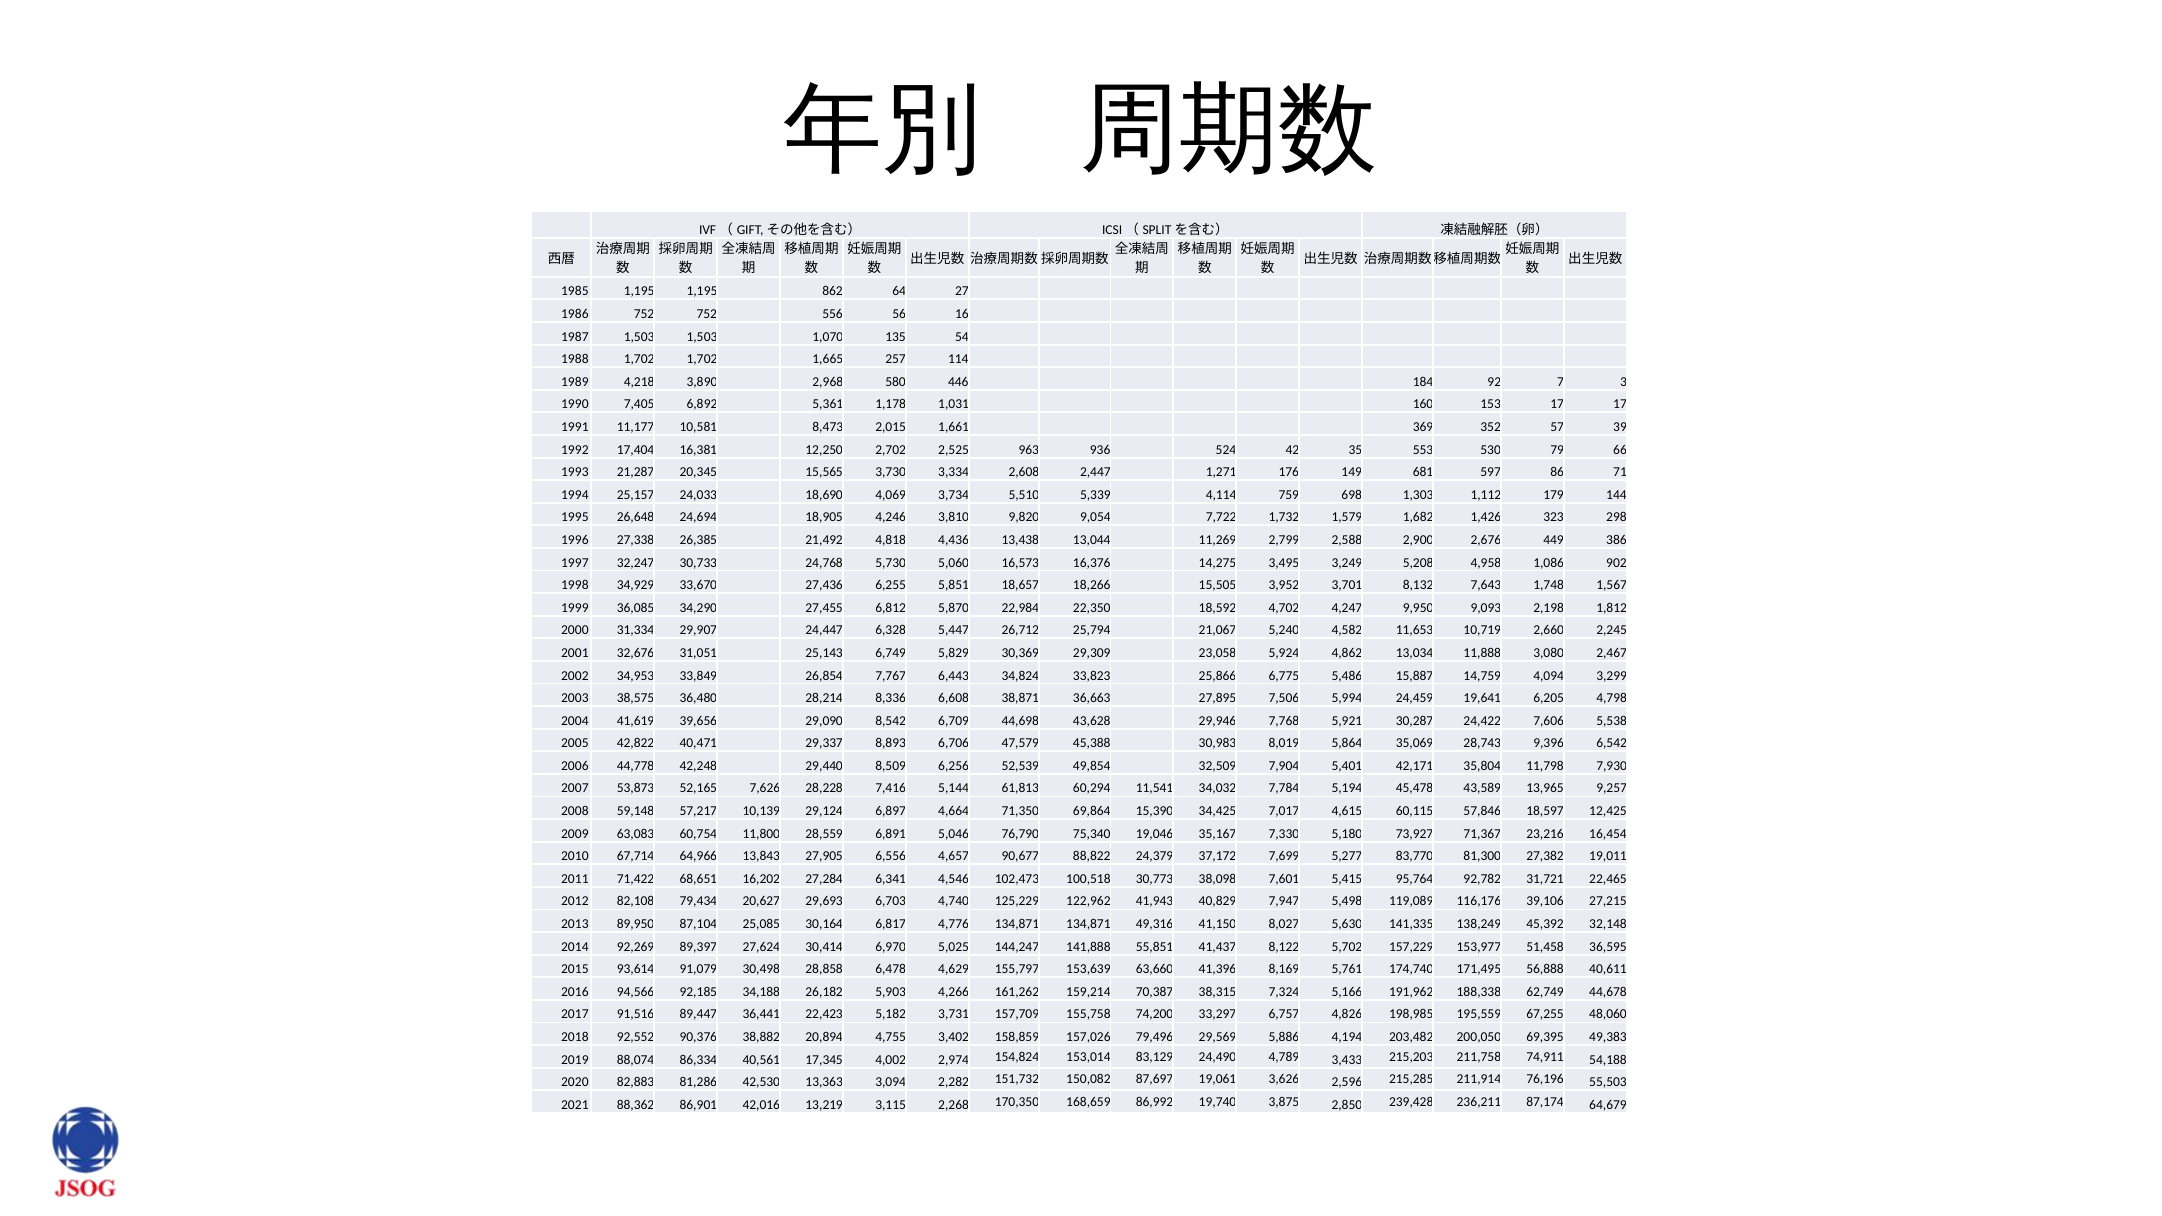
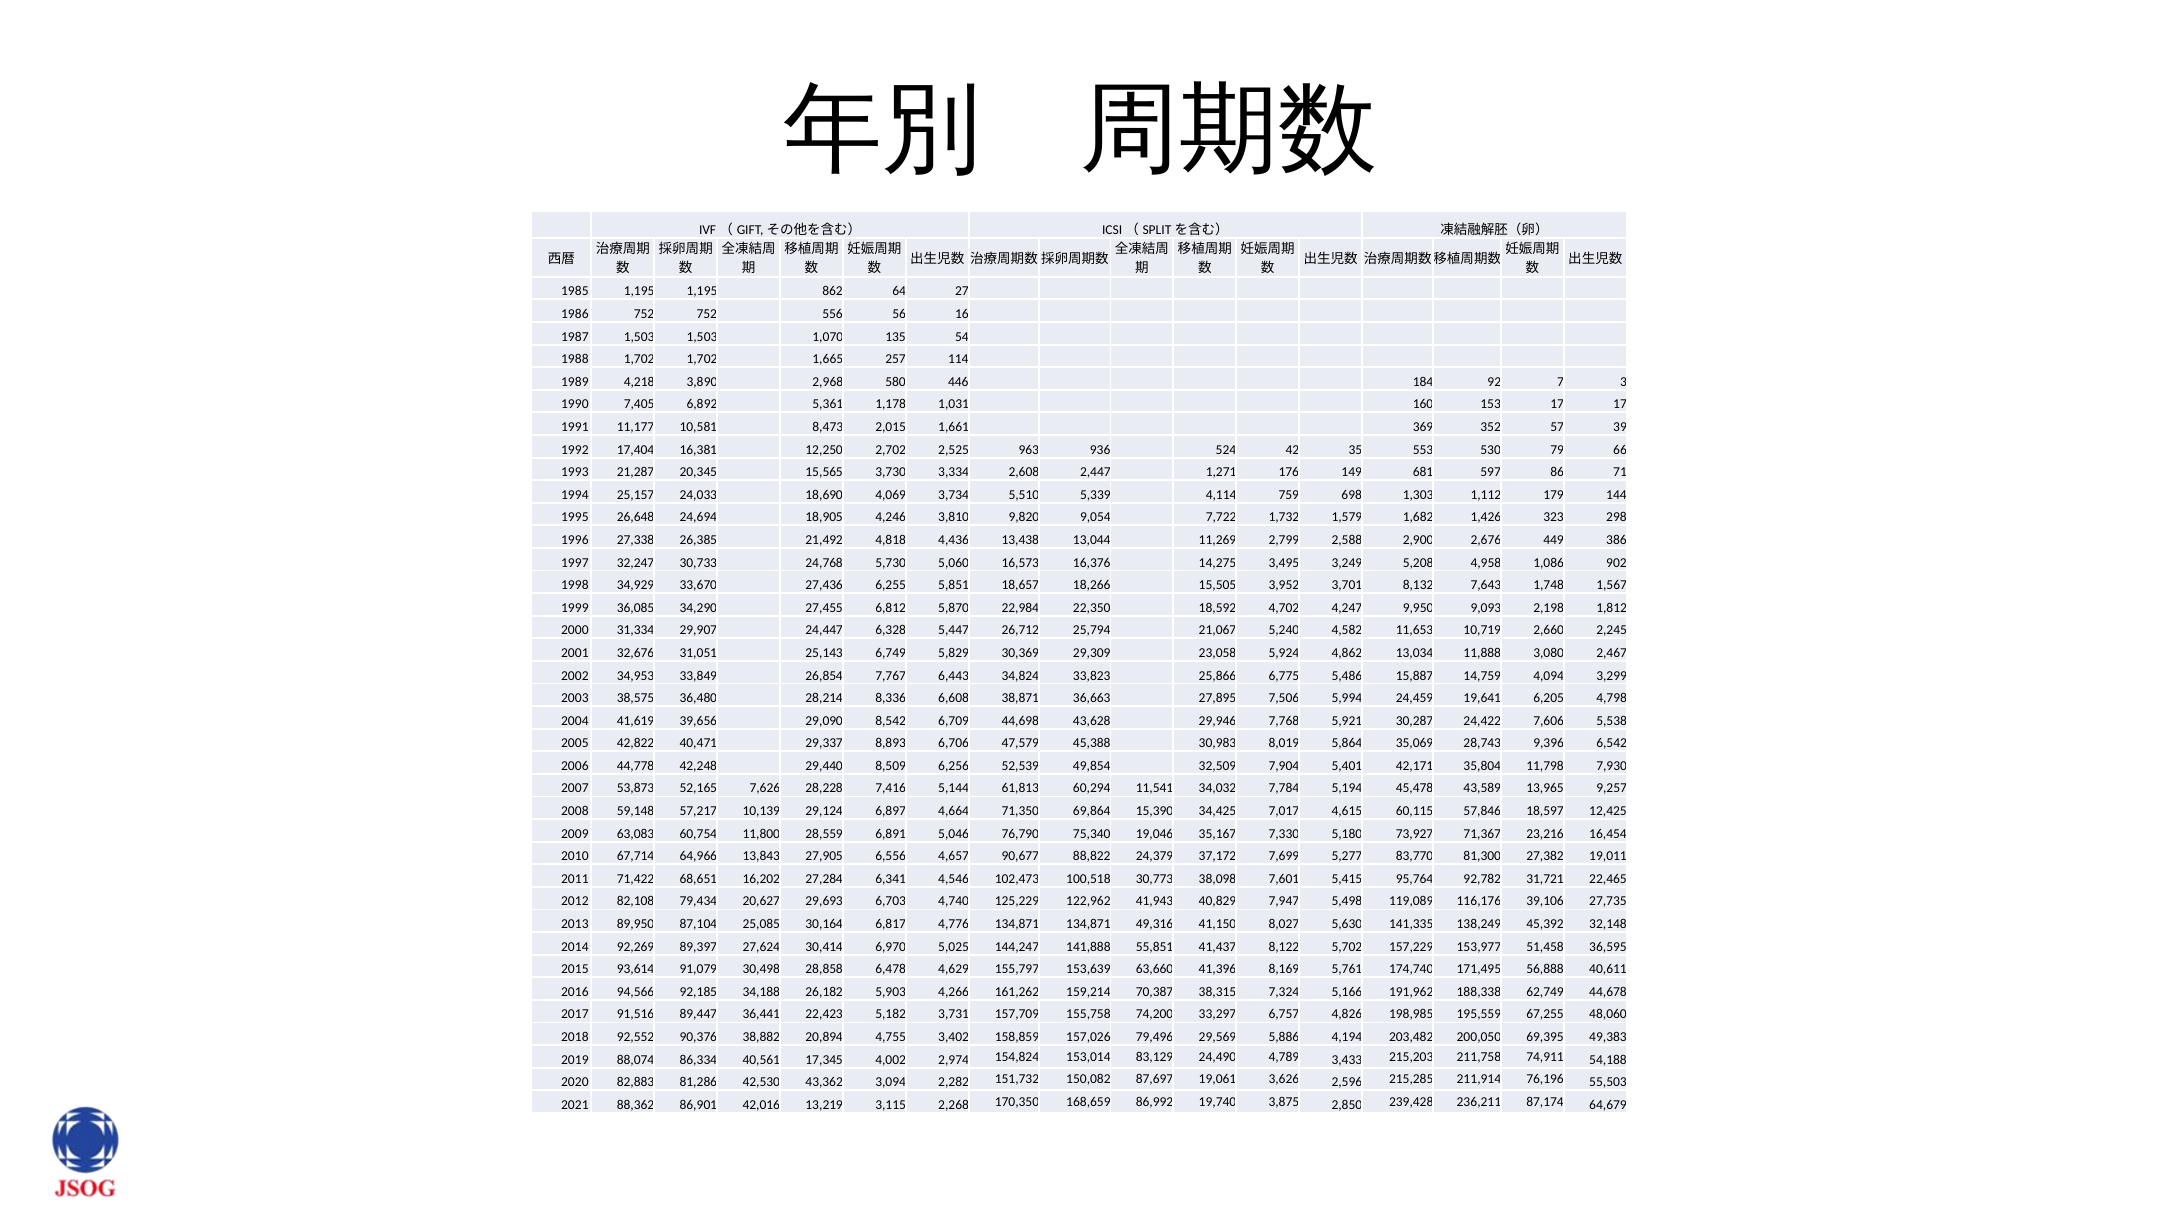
27,215: 27,215 -> 27,735 (1608, 902)
13,363: 13,363 -> 43,362 (824, 1082)
